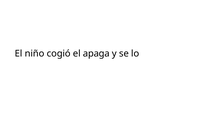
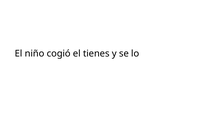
apaga: apaga -> tienes (96, 54)
